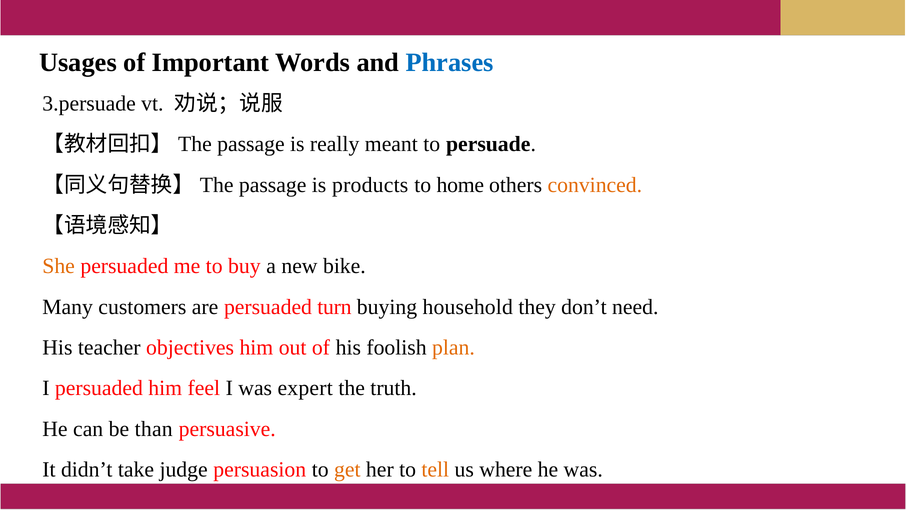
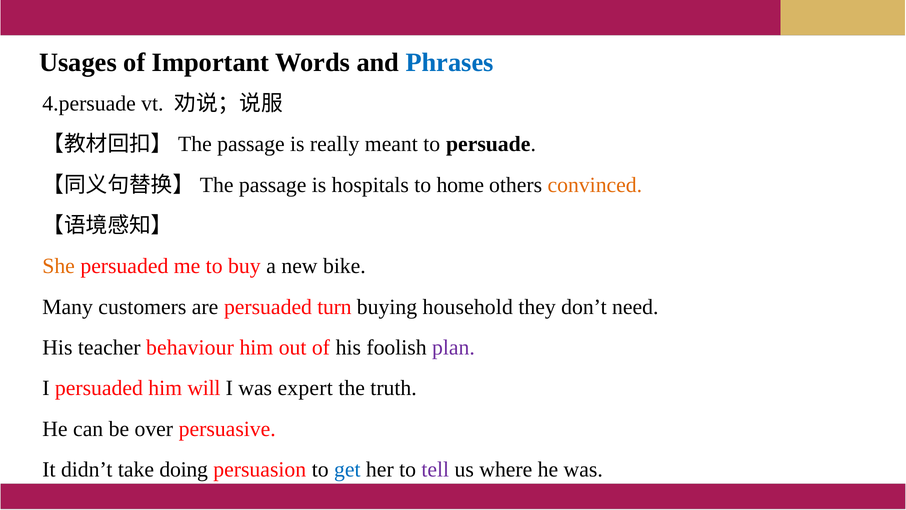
3.persuade: 3.persuade -> 4.persuade (89, 103)
products: products -> hospitals (370, 185)
objectives: objectives -> behaviour (190, 347)
plan colour: orange -> purple (453, 347)
feel: feel -> will (204, 388)
than: than -> over (154, 429)
judge: judge -> doing (184, 469)
get colour: orange -> blue (347, 469)
tell colour: orange -> purple (435, 469)
